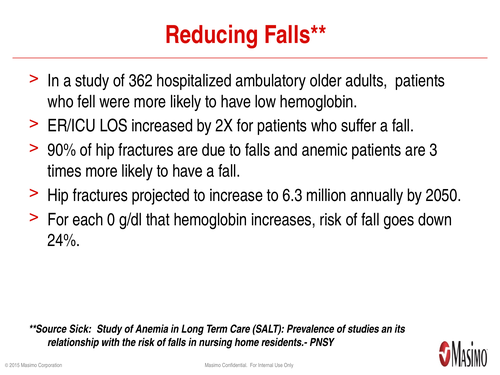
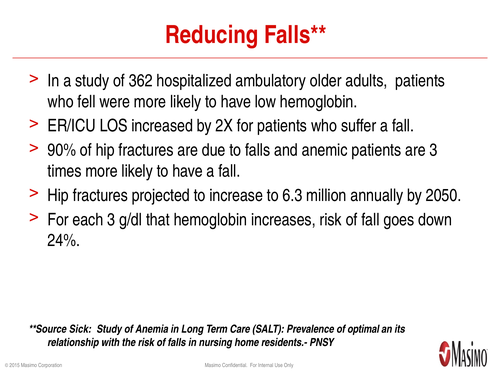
each 0: 0 -> 3 (111, 220)
studies: studies -> optimal (363, 329)
